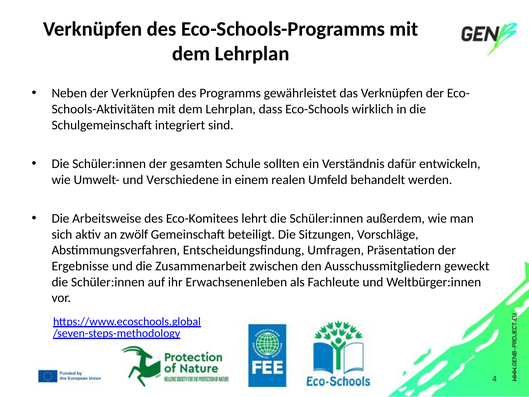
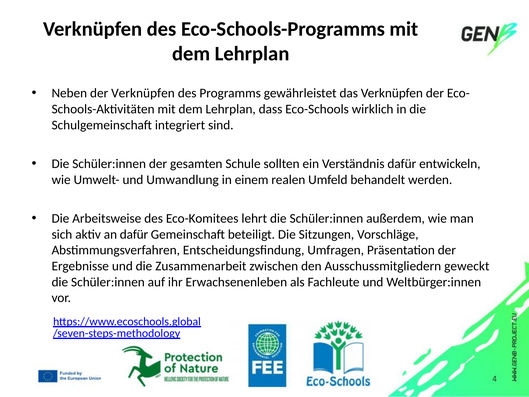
Verschiedene: Verschiedene -> Umwandlung (183, 180)
an zwölf: zwölf -> dafür (134, 234)
